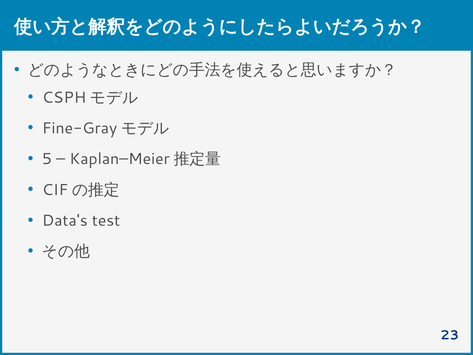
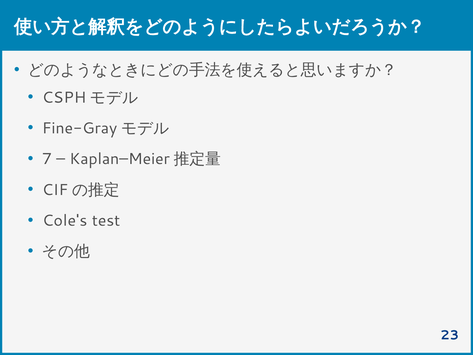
5: 5 -> 7 (47, 159)
Data's: Data's -> Cole's (65, 221)
